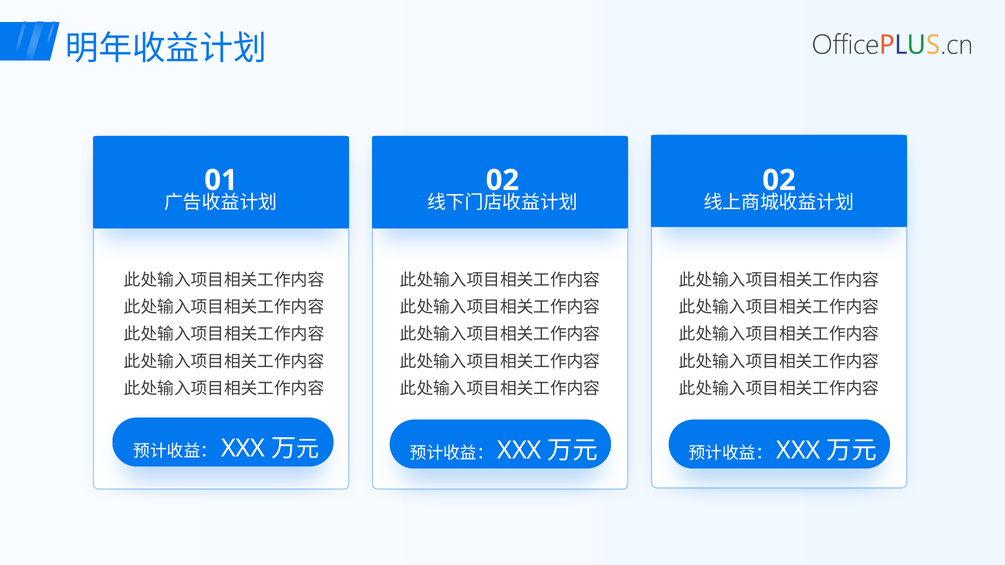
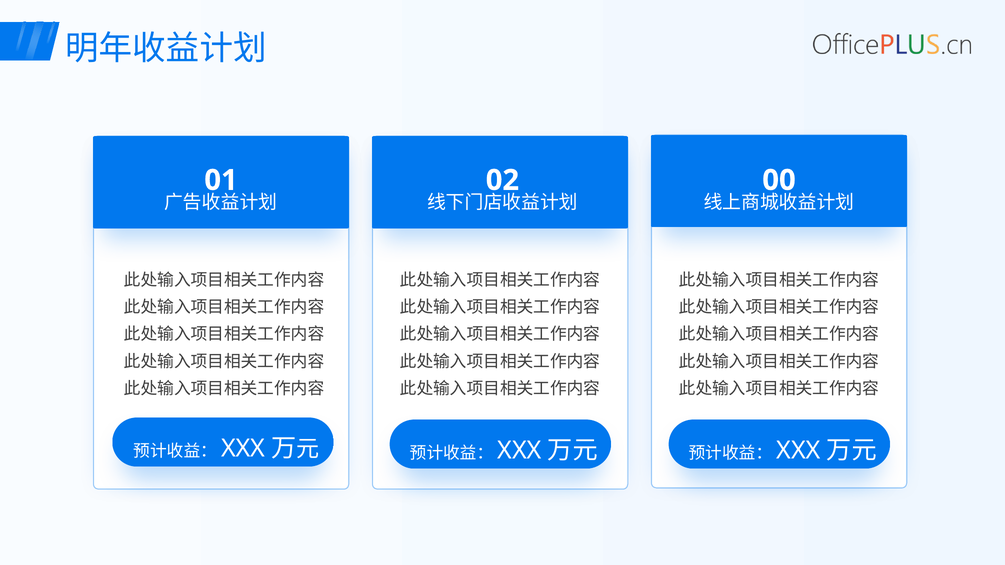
02: 02 -> 00 (779, 180)
